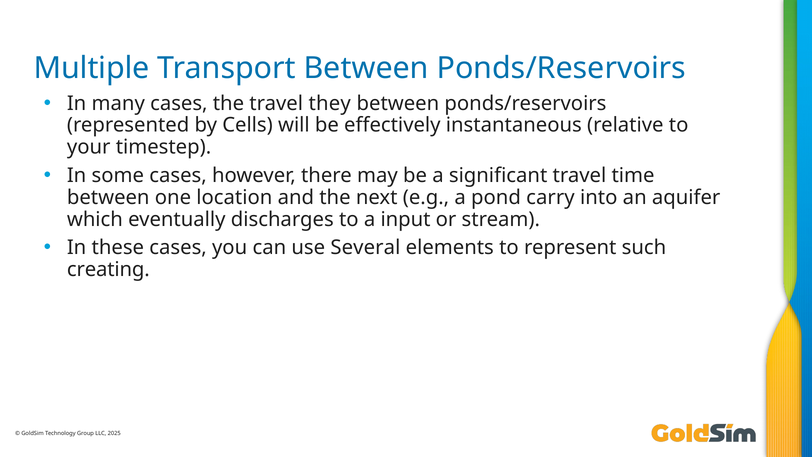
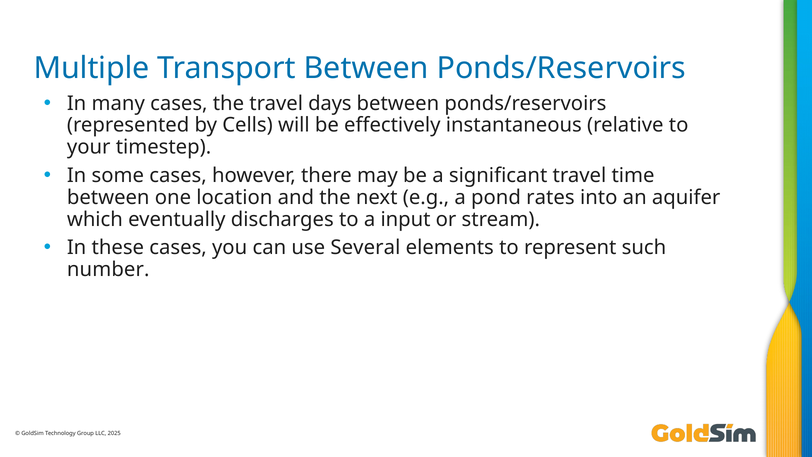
they: they -> days (330, 103)
carry: carry -> rates (550, 197)
creating: creating -> number (108, 269)
